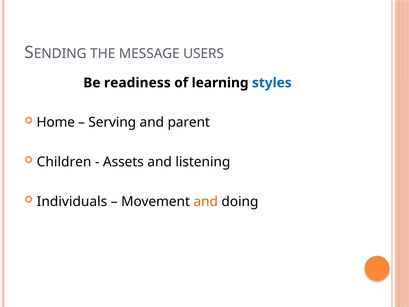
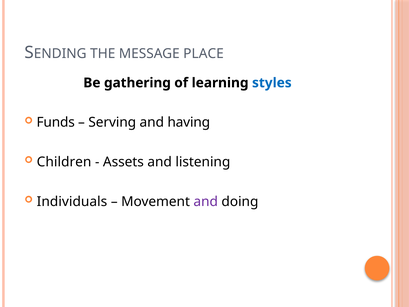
USERS: USERS -> PLACE (204, 53)
readiness: readiness -> gathering (137, 83)
Home: Home -> Funds (56, 122)
parent: parent -> having (189, 122)
and colour: orange -> purple (206, 201)
